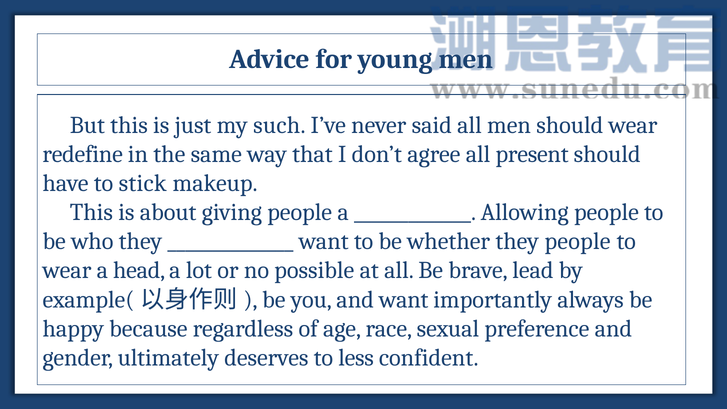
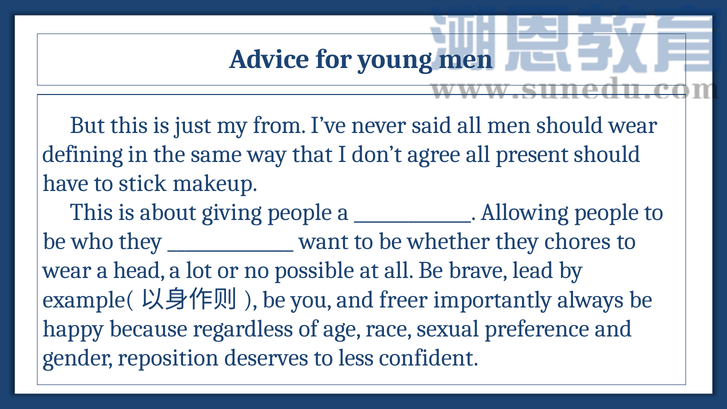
such: such -> from (280, 125)
redefine: redefine -> defining (83, 154)
they people: people -> chores (578, 241)
and want: want -> freer (404, 300)
ultimately: ultimately -> reposition (168, 358)
